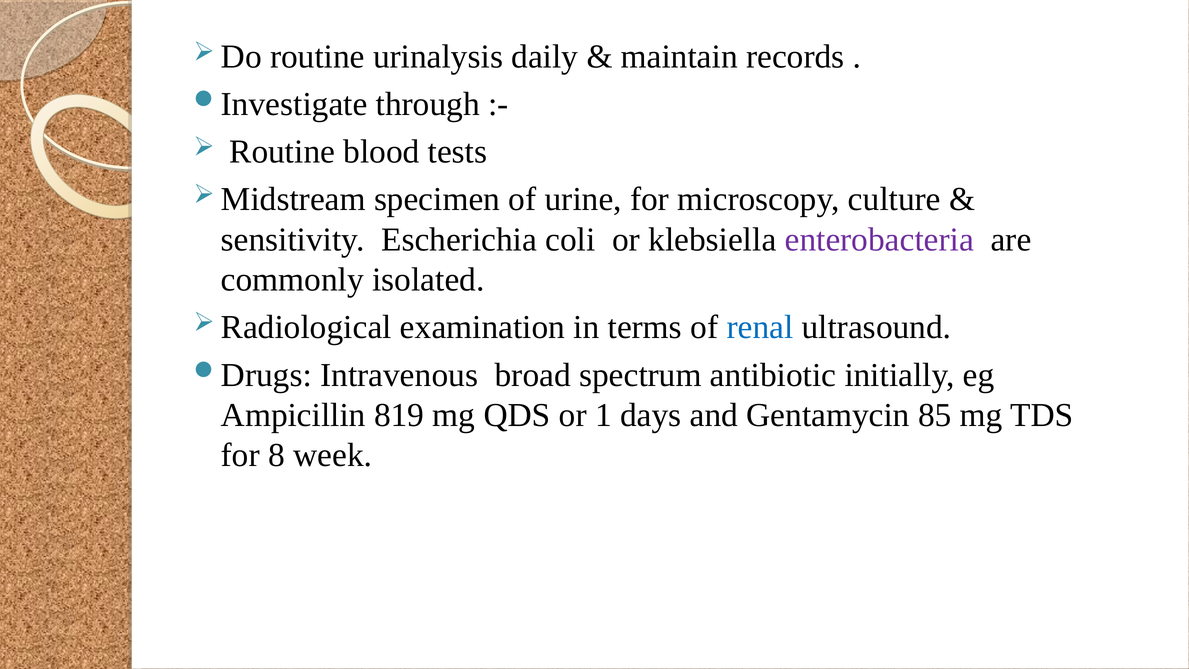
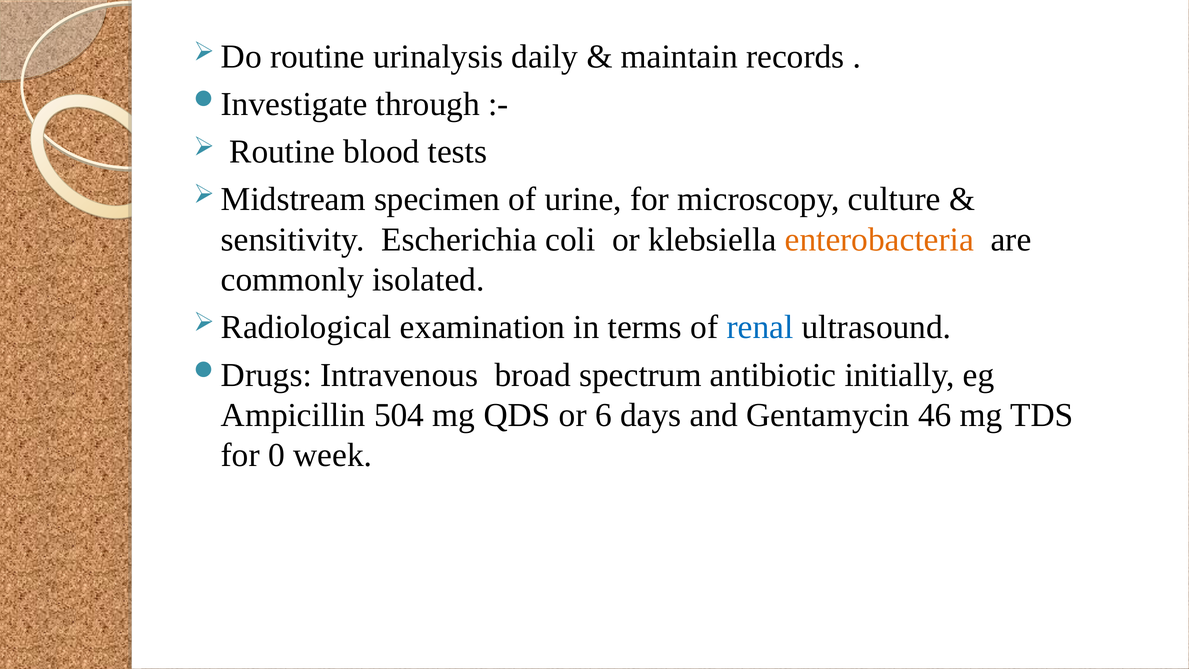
enterobacteria colour: purple -> orange (879, 239)
819: 819 -> 504 (399, 415)
1: 1 -> 6 (603, 415)
85: 85 -> 46 (935, 415)
8: 8 -> 0 (277, 455)
